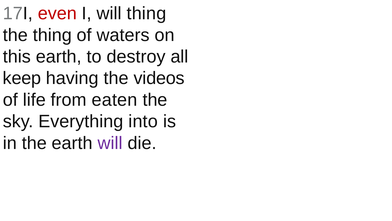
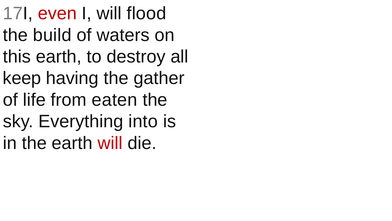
will thing: thing -> flood (146, 13)
the thing: thing -> build (52, 35)
videos: videos -> gather (159, 78)
will colour: purple -> red (110, 143)
